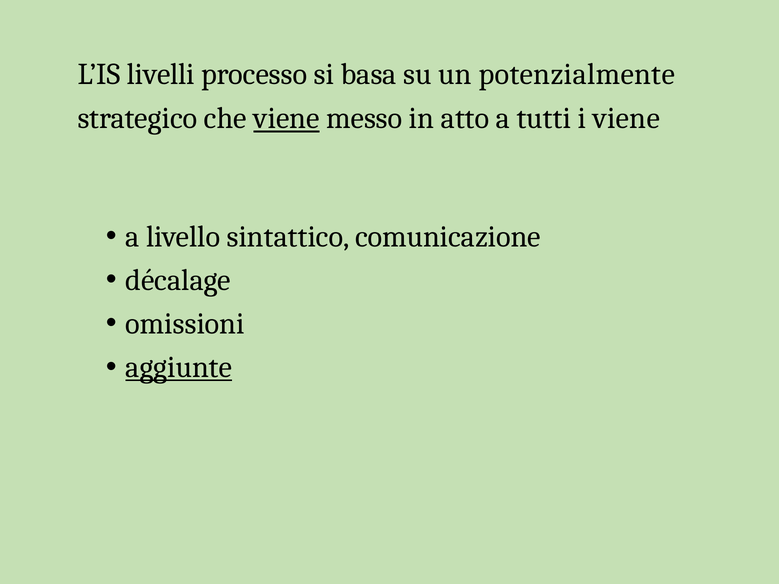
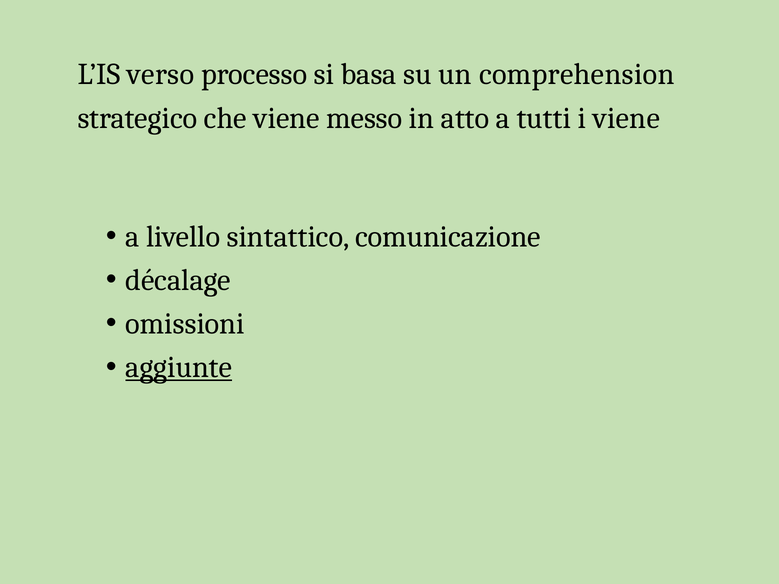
livelli: livelli -> verso (161, 74)
potenzialmente: potenzialmente -> comprehension (577, 74)
viene underline: present -> none (287, 118)
